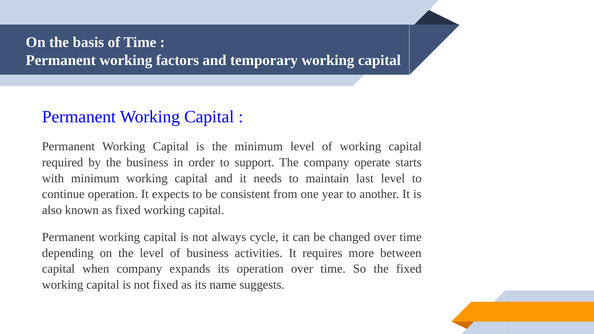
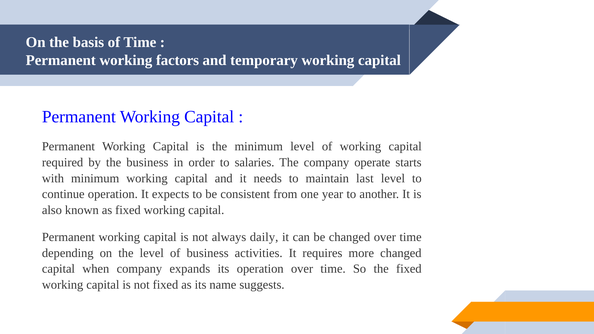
support: support -> salaries (255, 162)
cycle: cycle -> daily (264, 237)
more between: between -> changed (401, 253)
